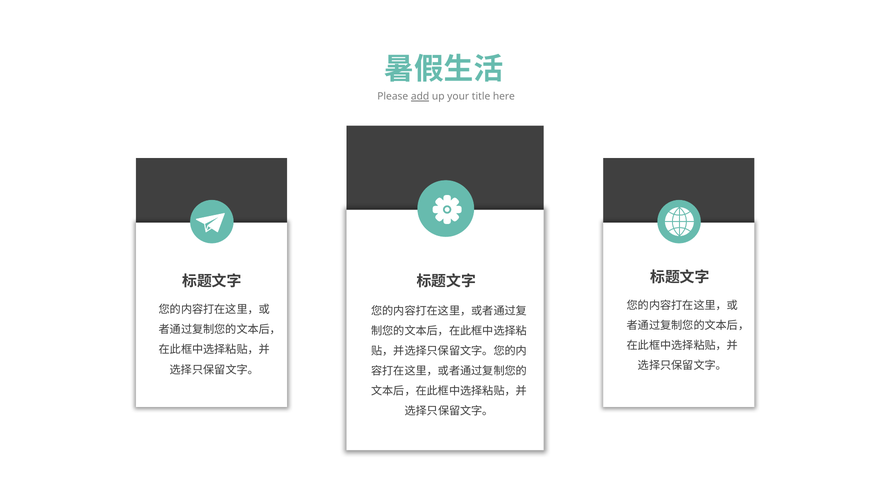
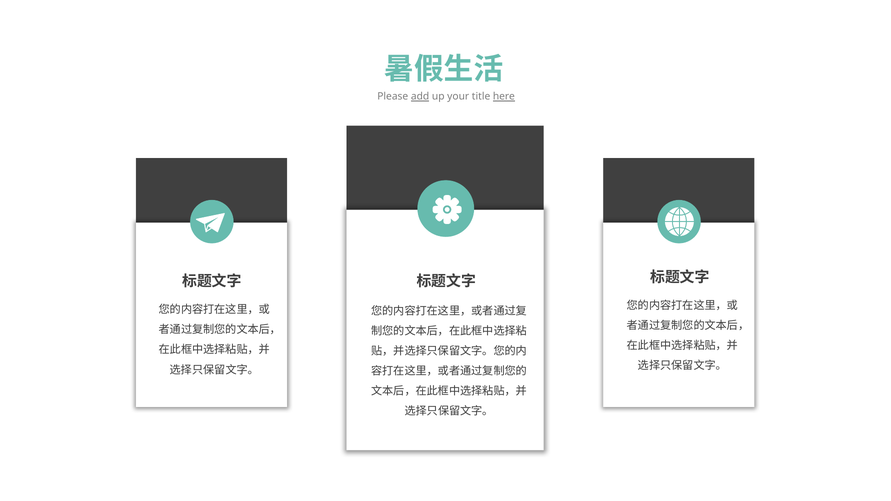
here underline: none -> present (504, 97)
